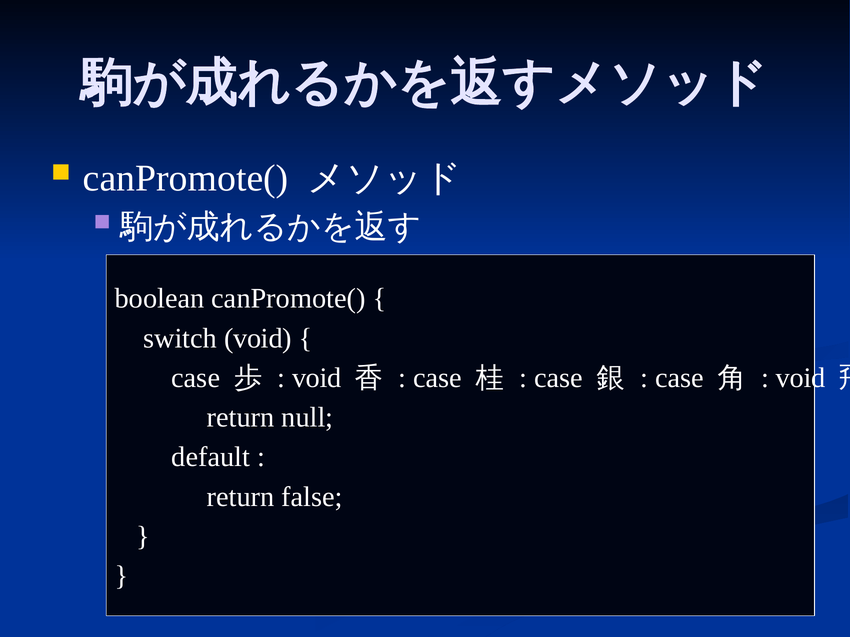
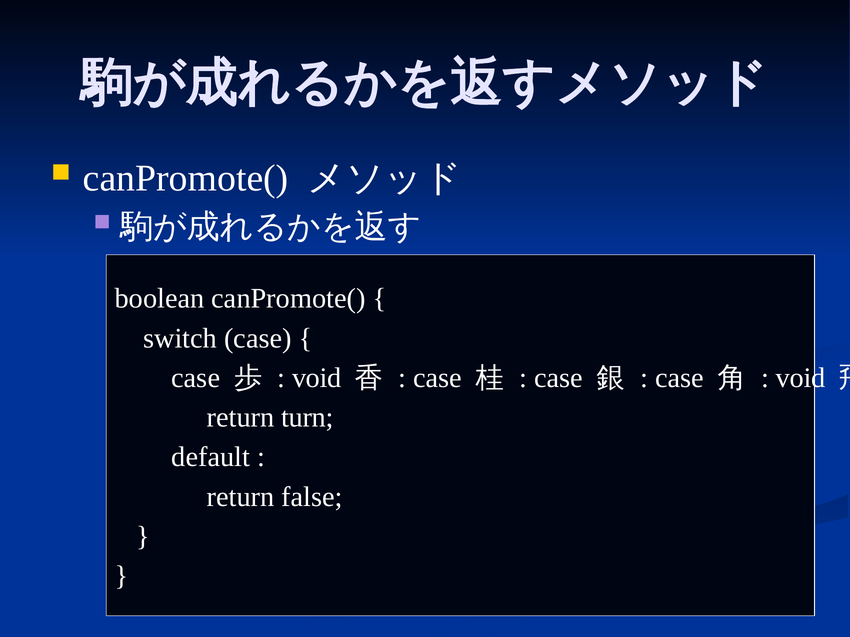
switch void: void -> case (258, 338)
null: null -> turn (308, 418)
